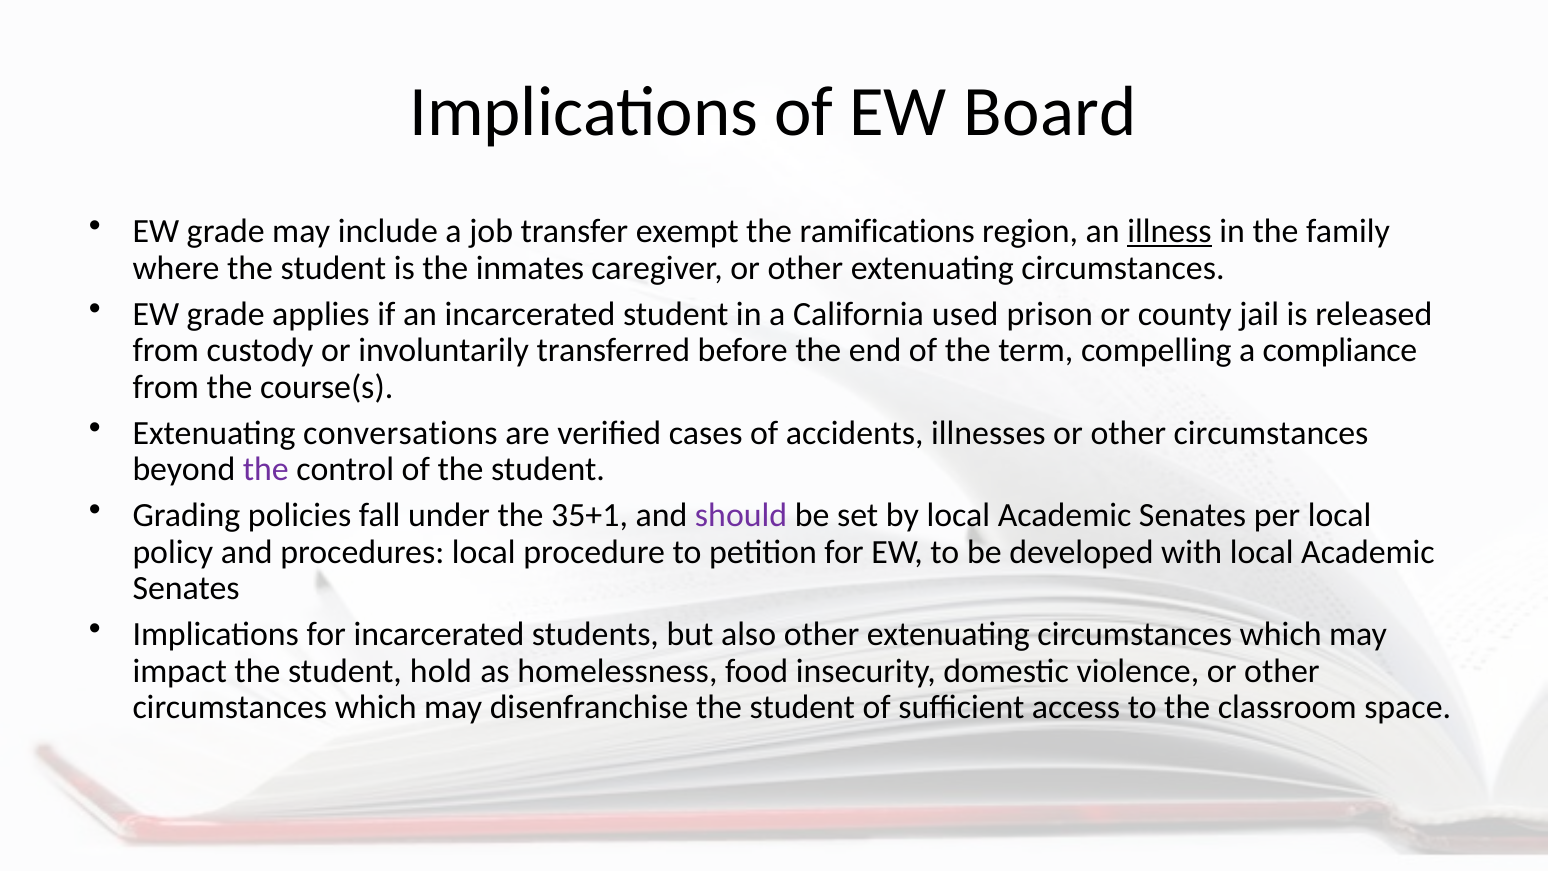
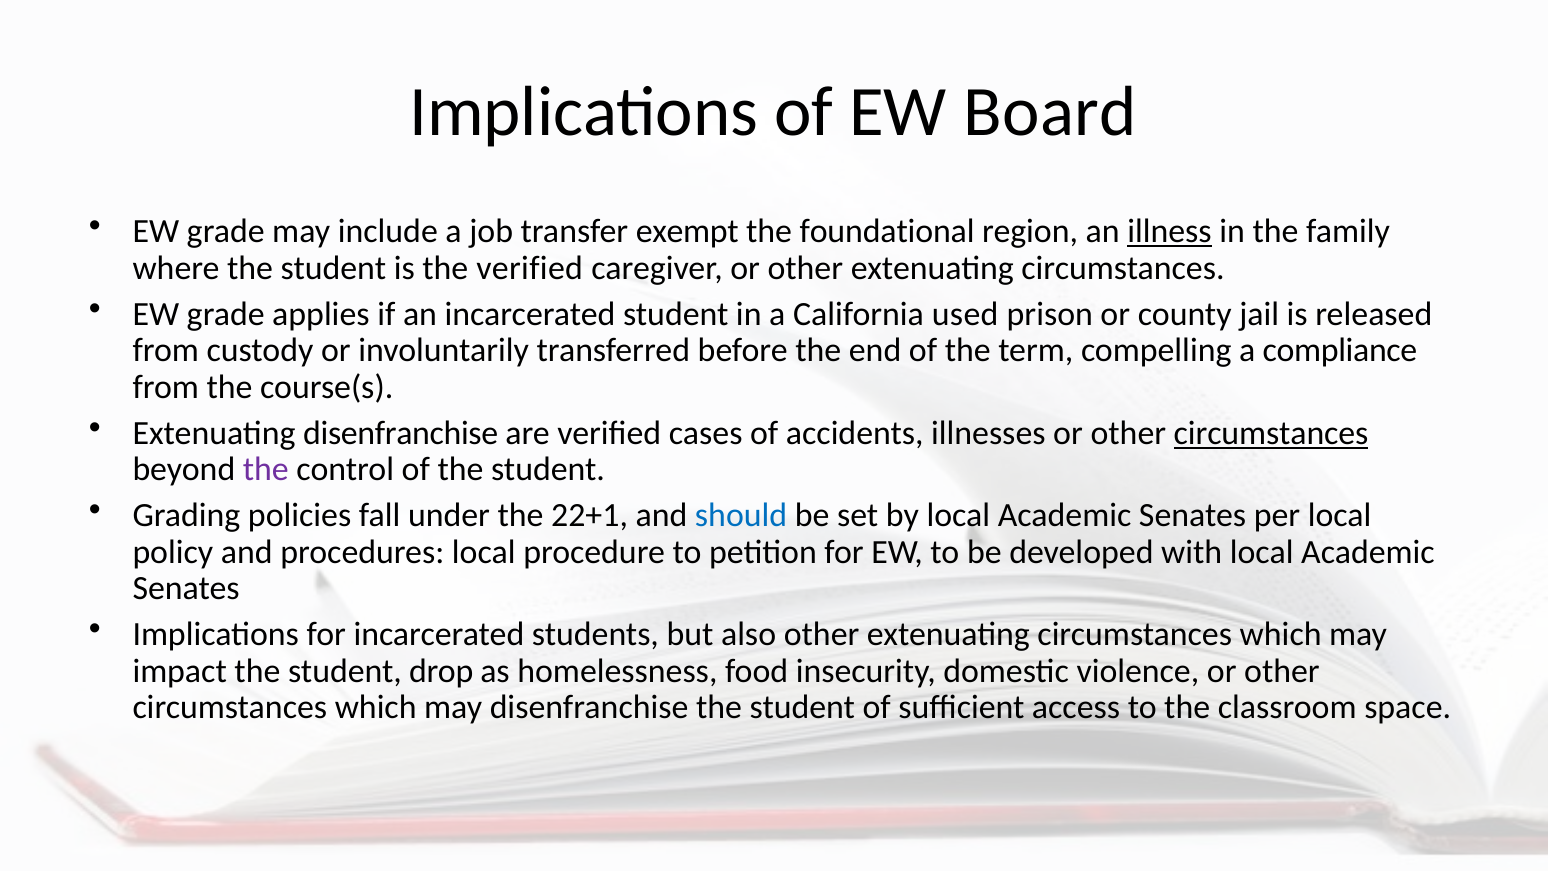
ramifications: ramifications -> foundational (887, 232)
the inmates: inmates -> verified (530, 268)
Extenuating conversations: conversations -> disenfranchise (401, 433)
circumstances underline: none -> present (1271, 433)
35+1: 35+1 -> 22+1 (590, 515)
should colour: purple -> blue (741, 515)
hold: hold -> drop (441, 671)
